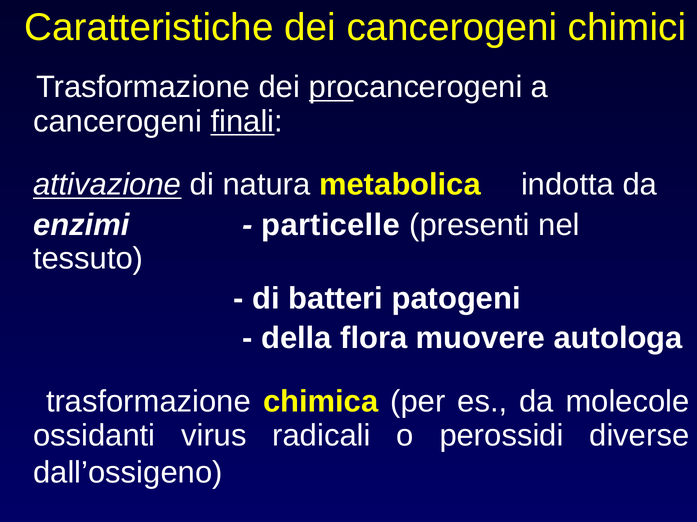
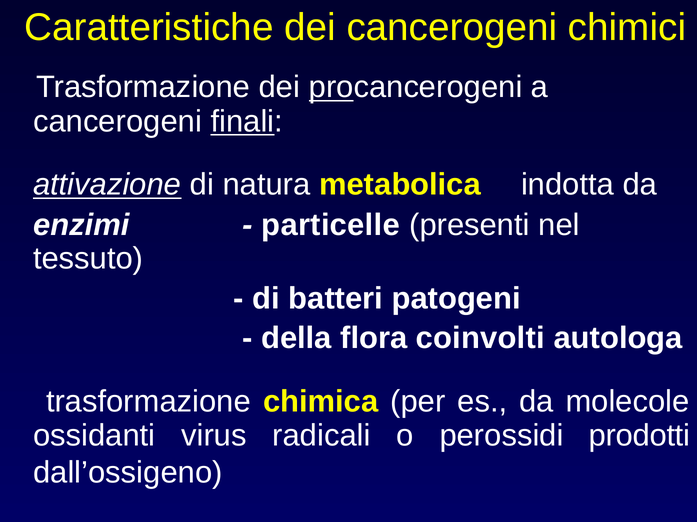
muovere: muovere -> coinvolti (480, 338)
diverse: diverse -> prodotti (639, 436)
